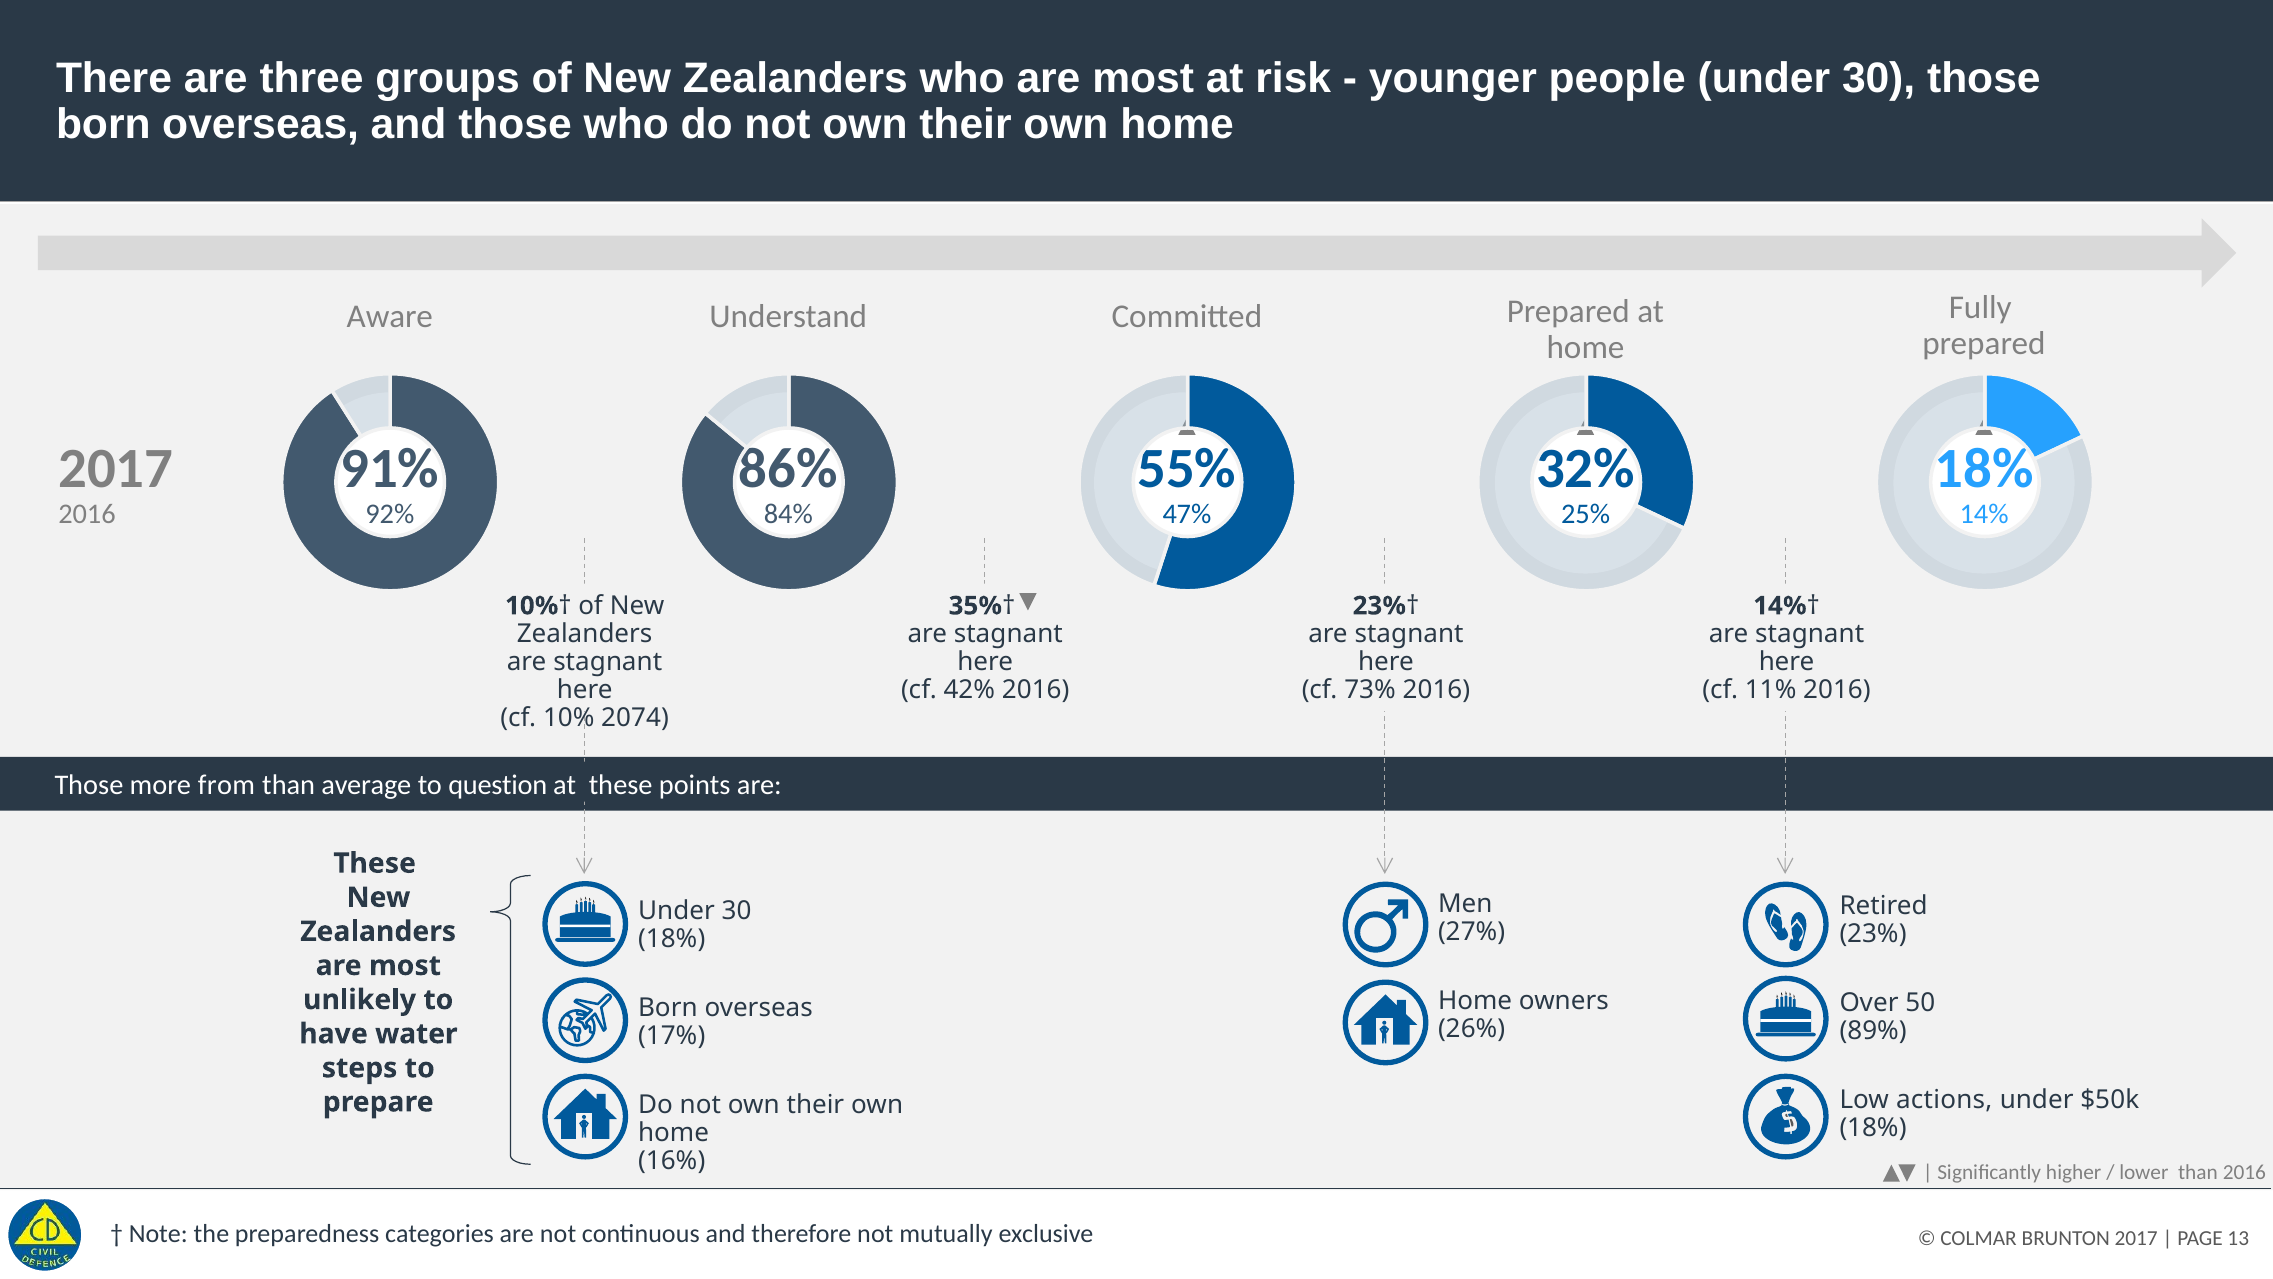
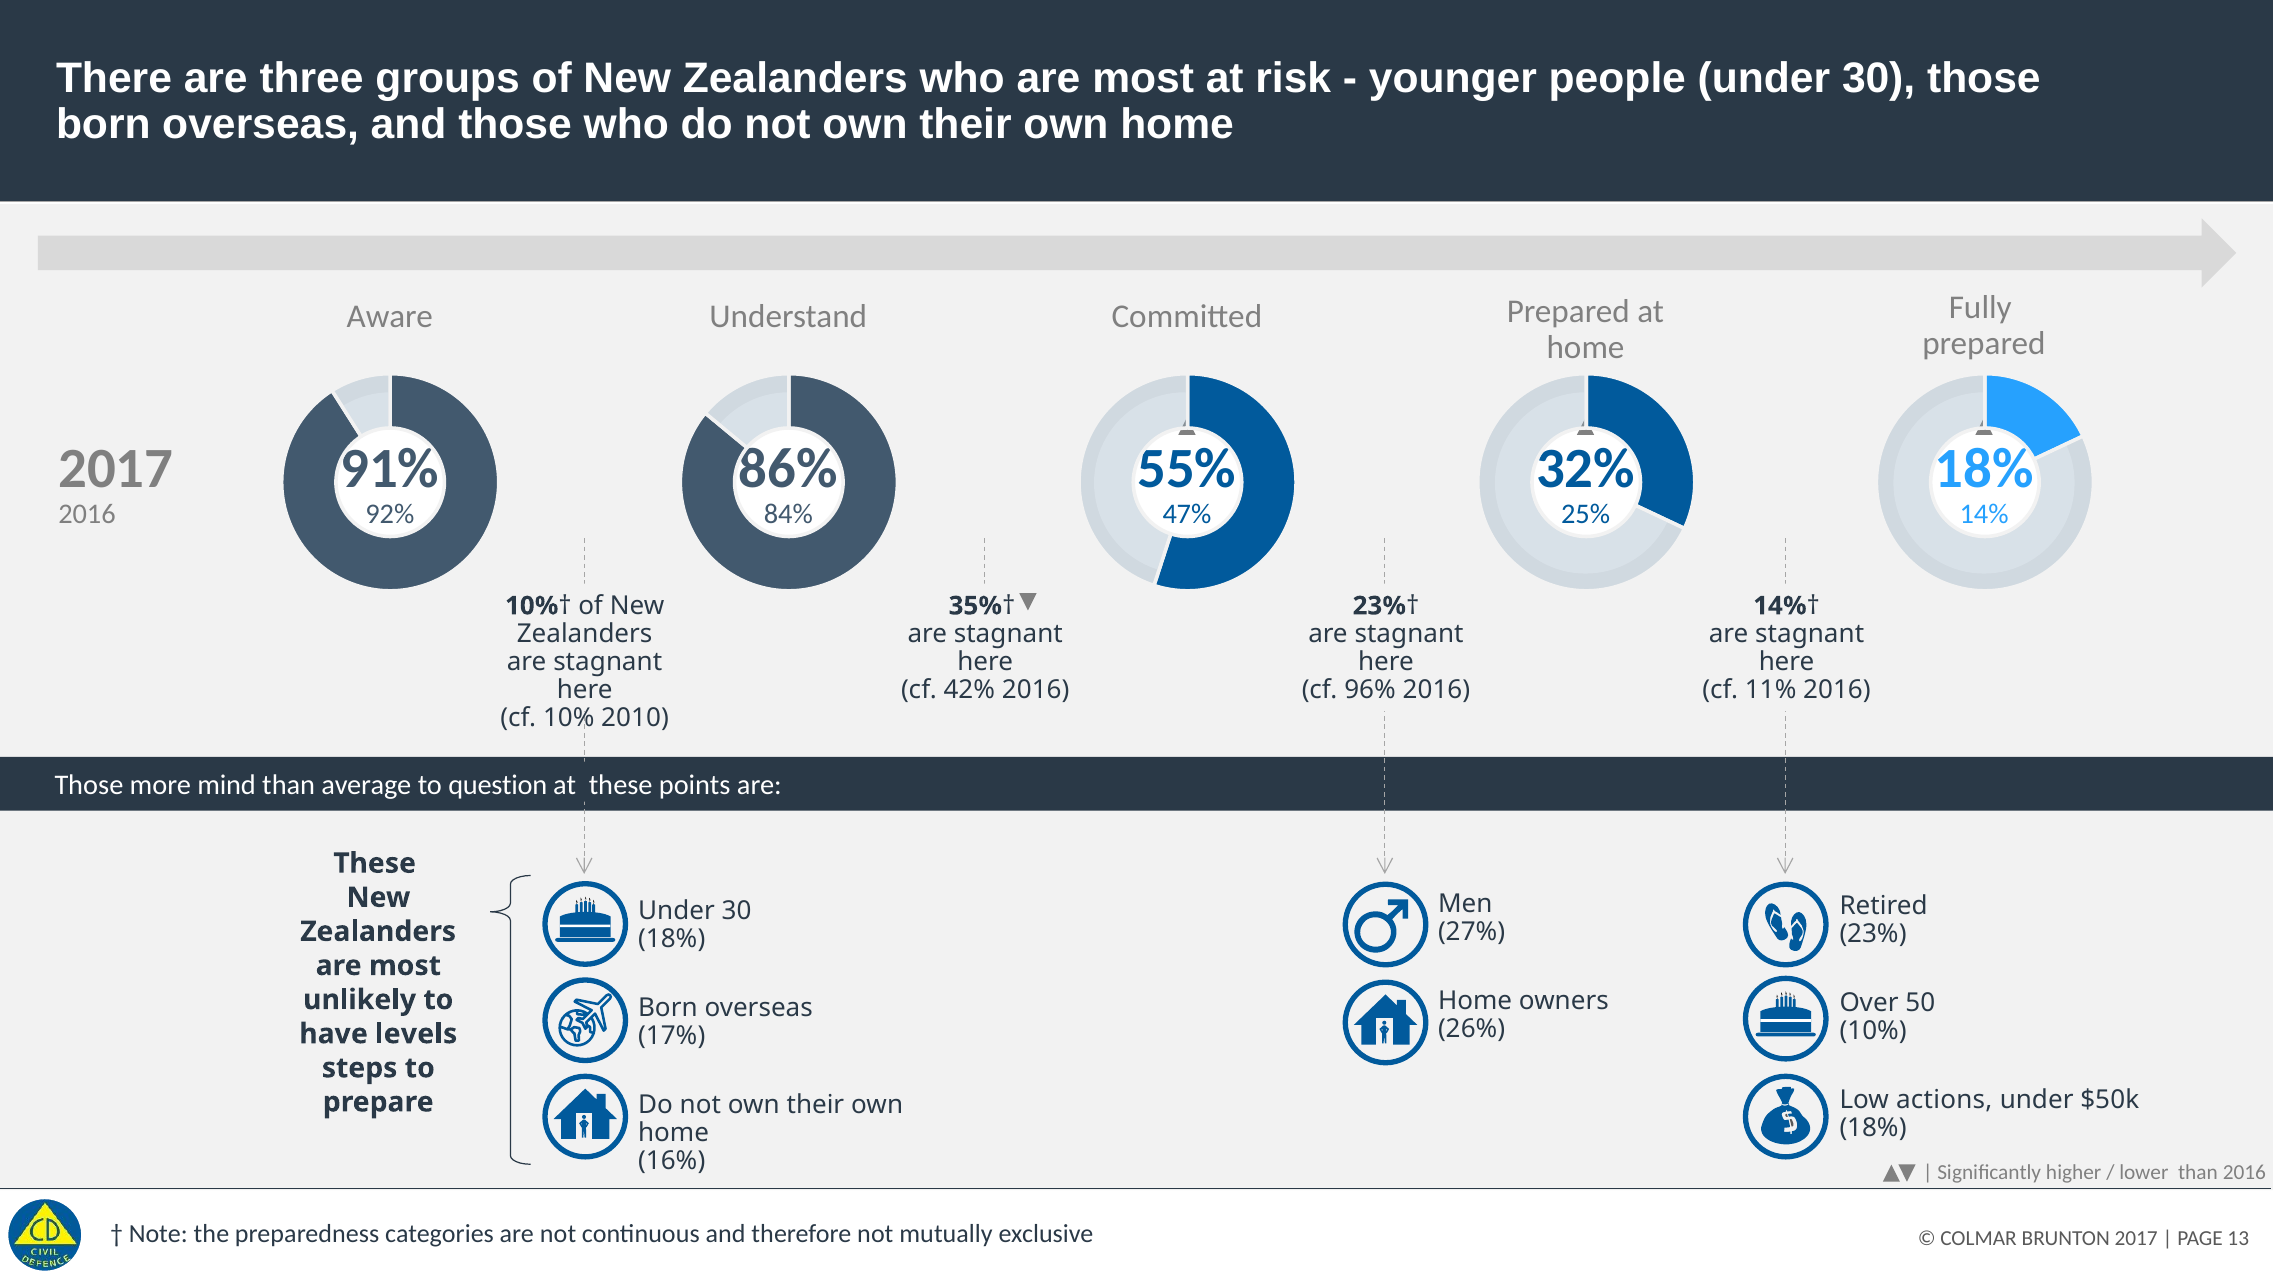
73%: 73% -> 96% (1370, 690)
2074: 2074 -> 2010 (635, 718)
from: from -> mind (227, 785)
89%: 89% -> 10% (1873, 1030)
water: water -> levels (416, 1034)
